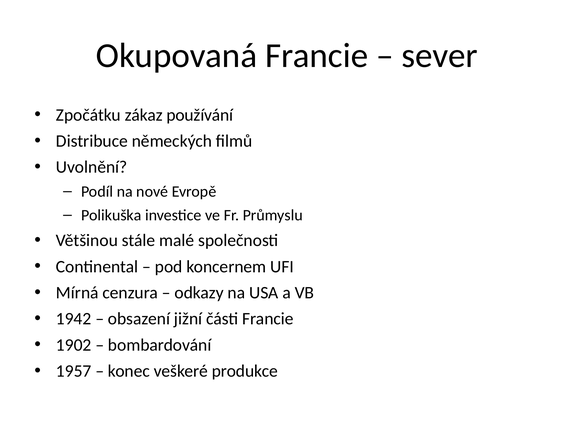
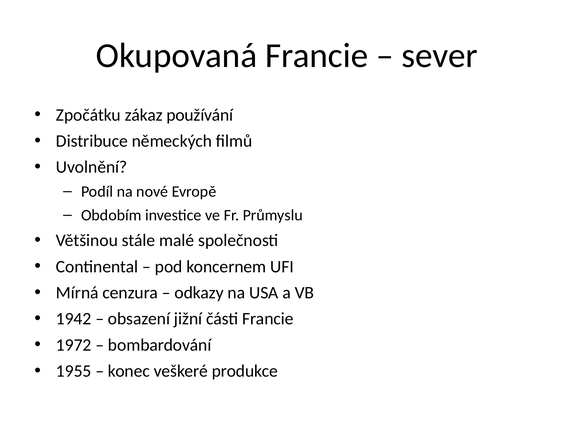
Polikuška: Polikuška -> Obdobím (111, 215)
1902: 1902 -> 1972 (74, 345)
1957: 1957 -> 1955 (74, 371)
